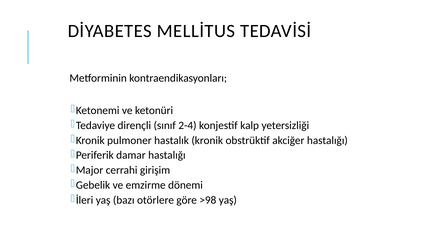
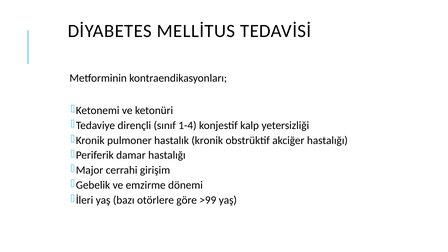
2-4: 2-4 -> 1-4 (187, 126)
>98: >98 -> >99 (208, 200)
